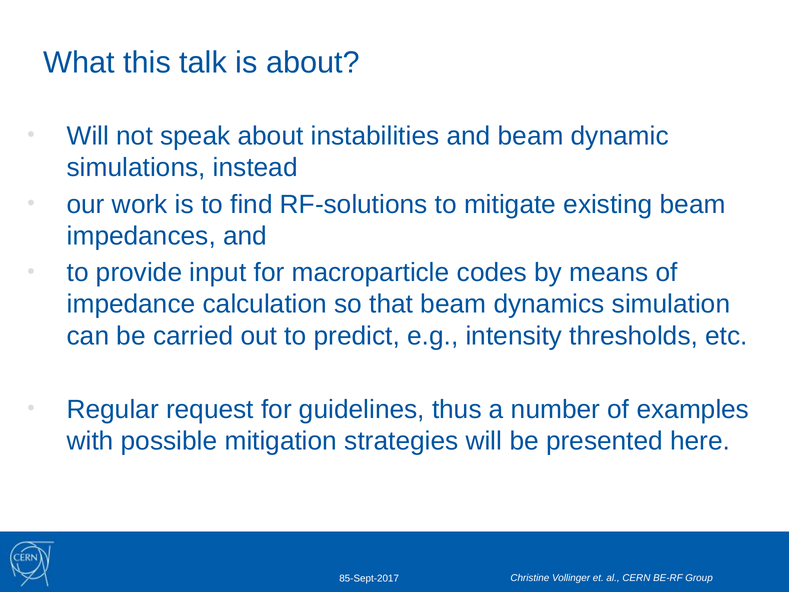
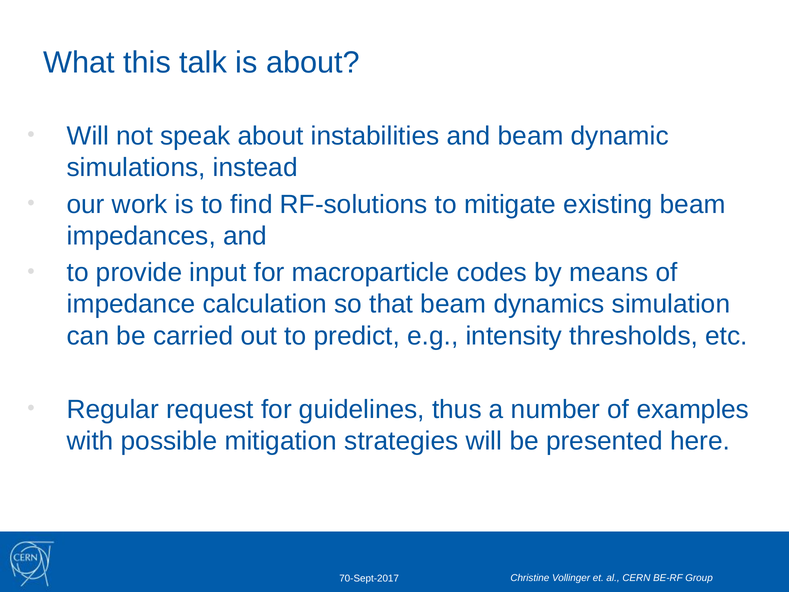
85-Sept-2017: 85-Sept-2017 -> 70-Sept-2017 (369, 578)
